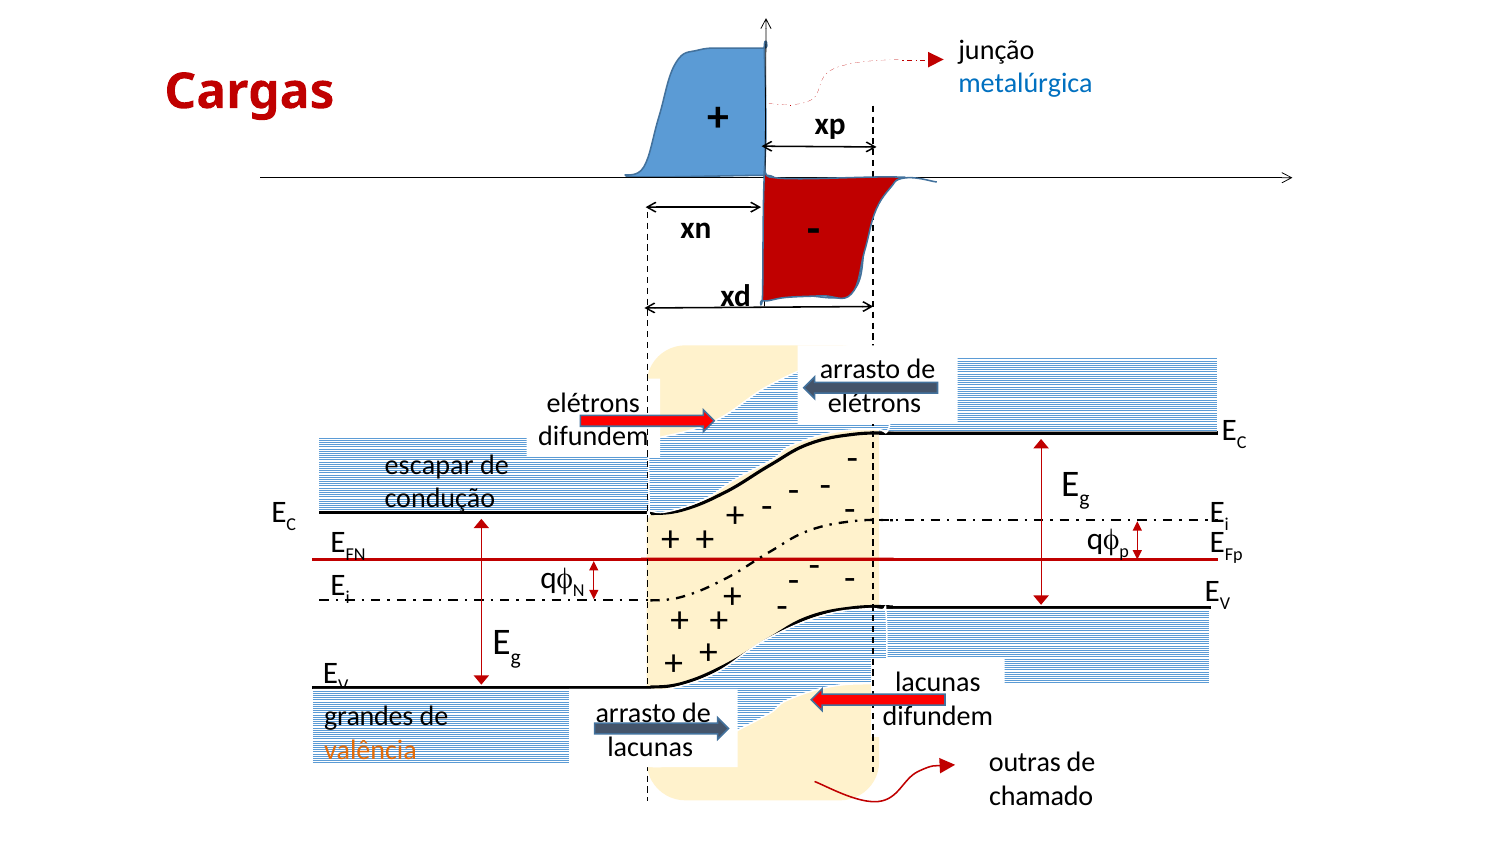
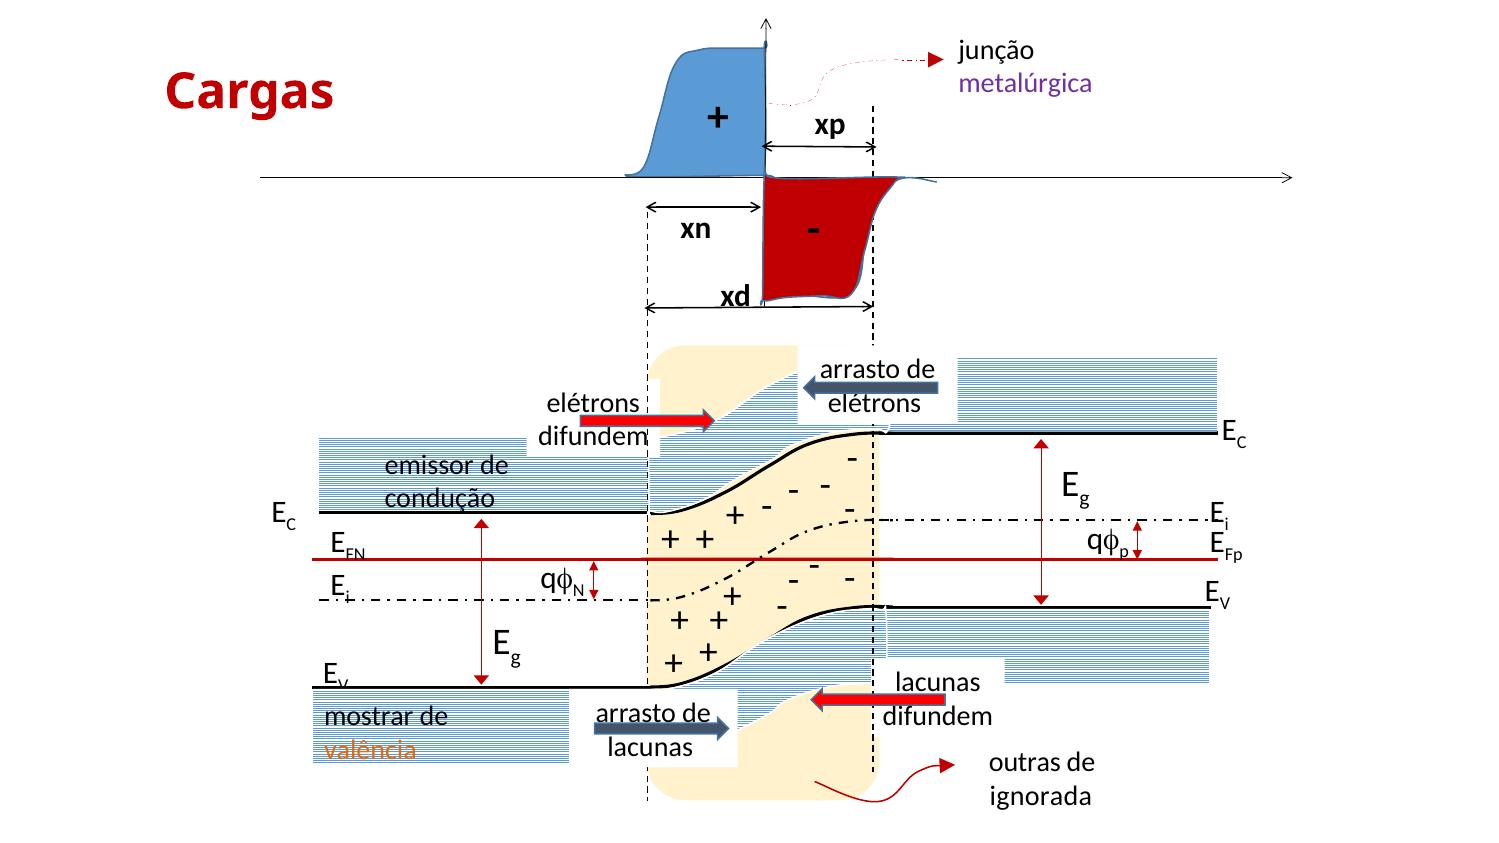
metalúrgica colour: blue -> purple (1025, 84)
escapar: escapar -> emissor (429, 465)
grandes: grandes -> mostrar (369, 717)
chamado: chamado -> ignorada (1041, 796)
